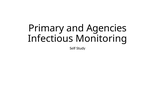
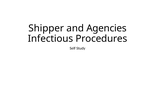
Primary: Primary -> Shipper (46, 28)
Monitoring: Monitoring -> Procedures (101, 39)
